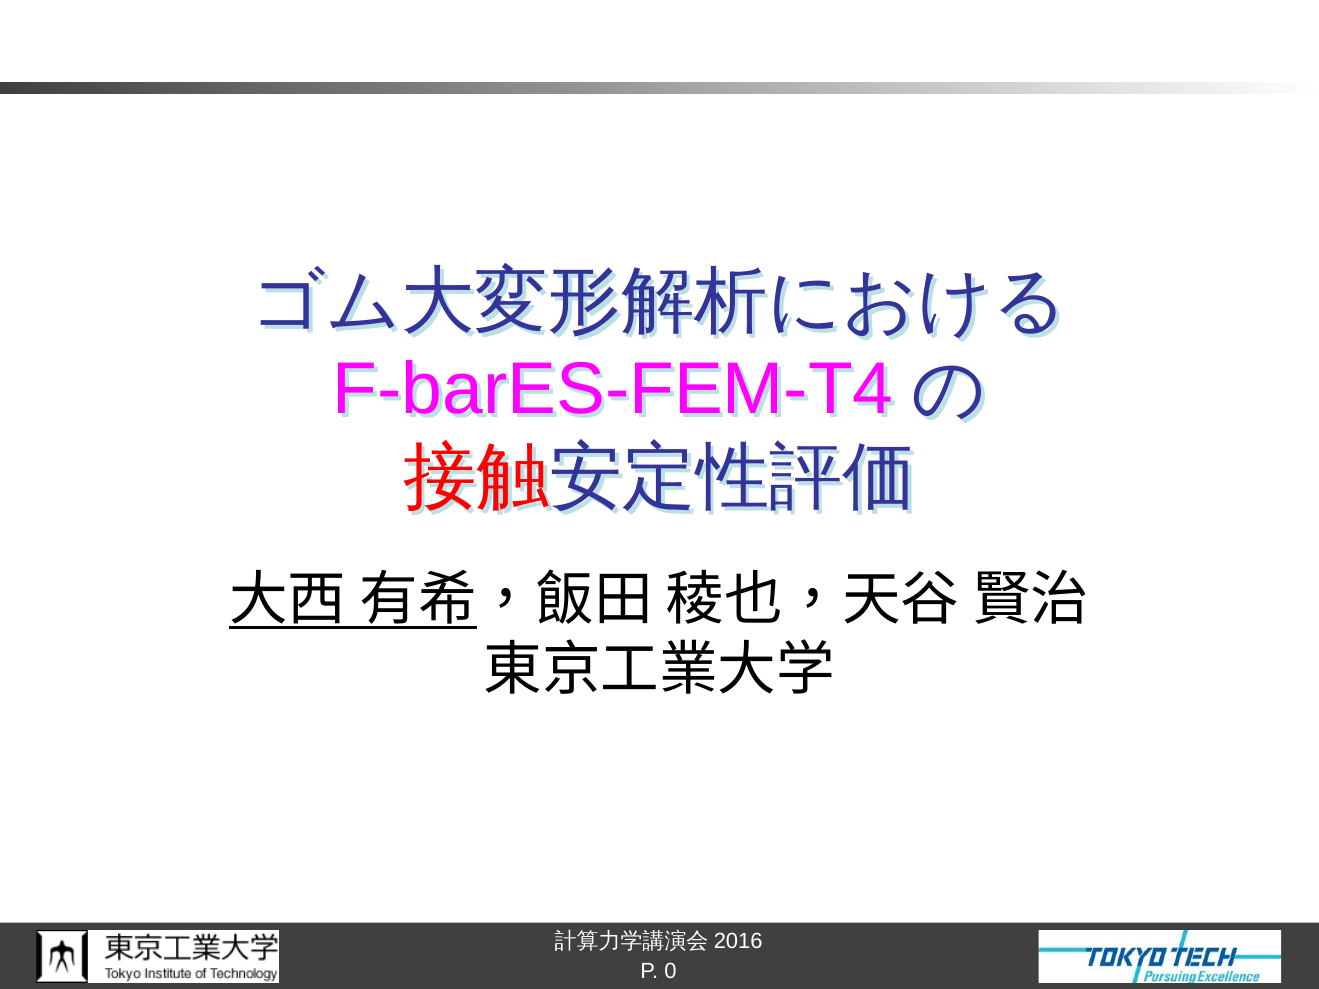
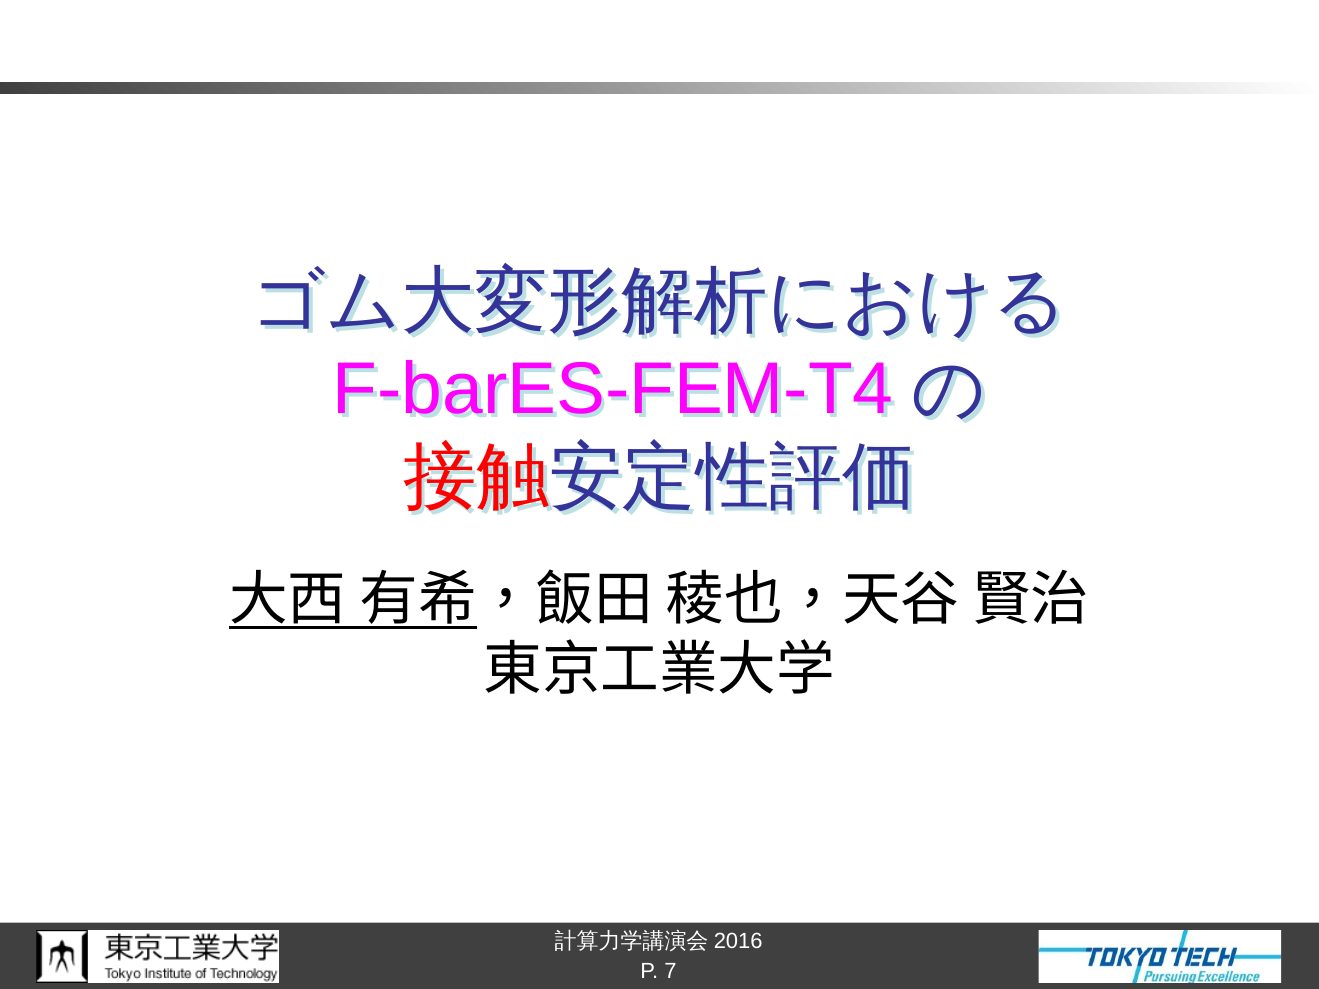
0: 0 -> 7 (671, 972)
